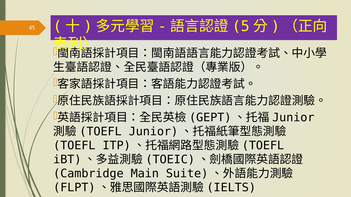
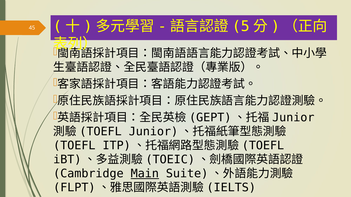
Main underline: none -> present (145, 174)
